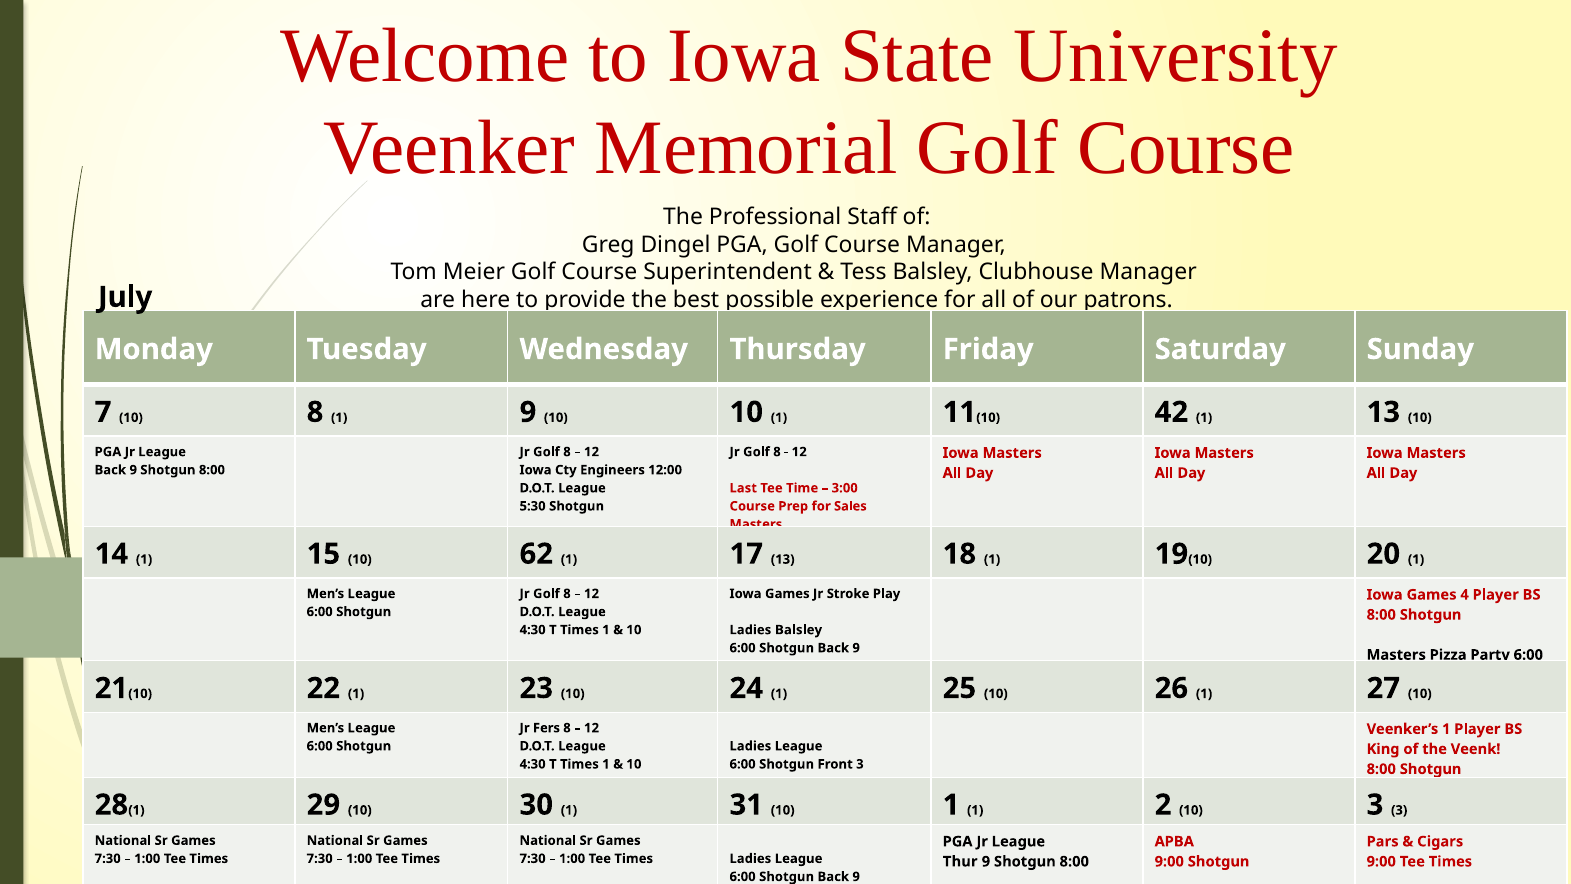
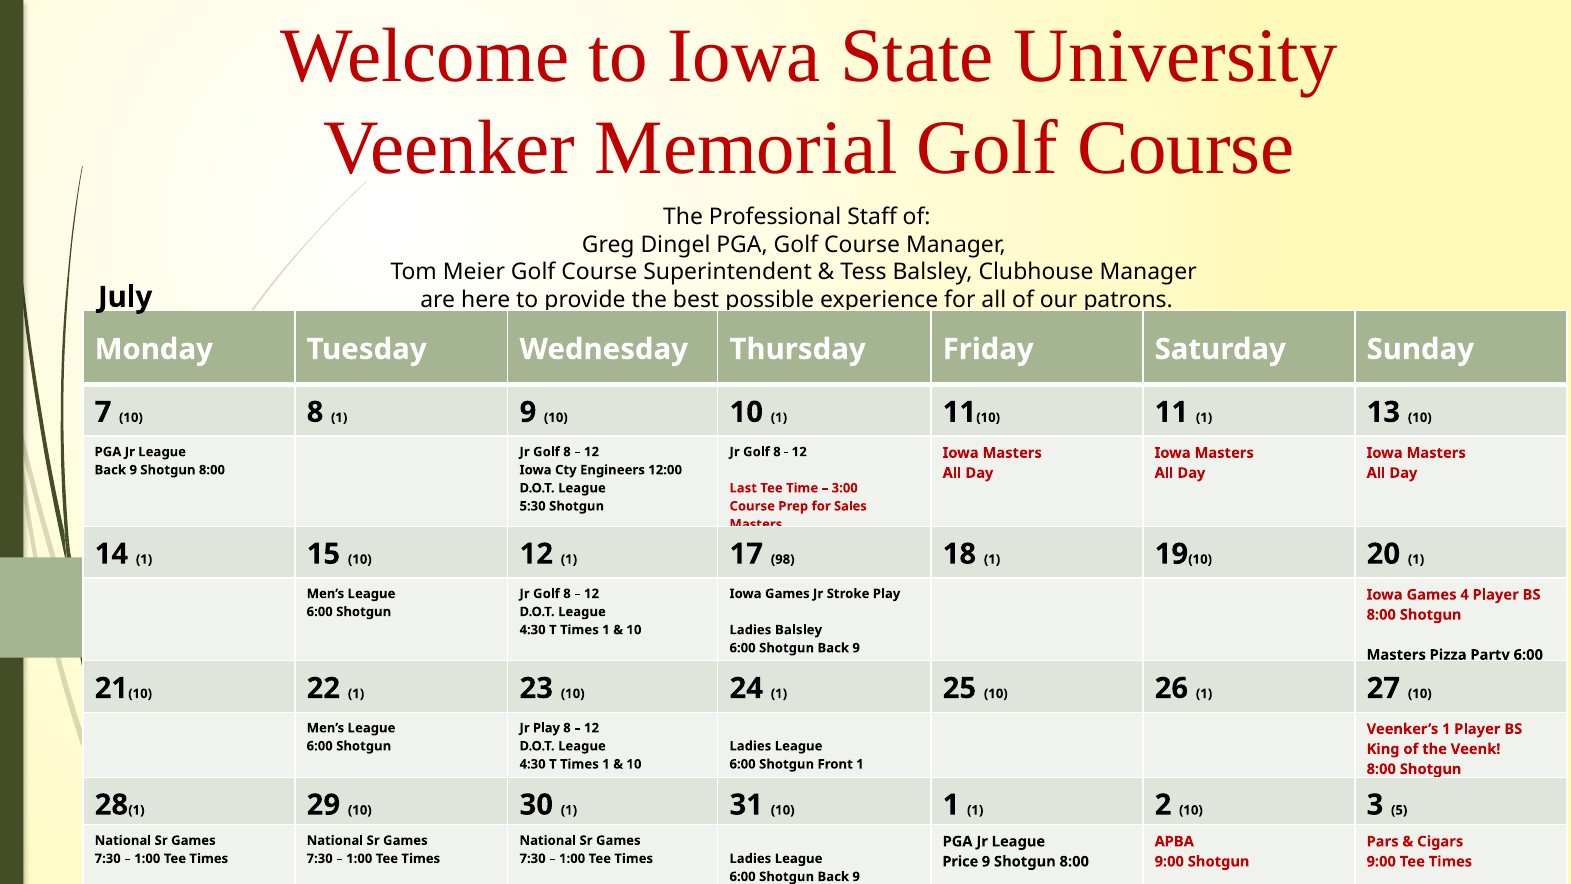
10 42: 42 -> 11 (1171, 412)
10 62: 62 -> 12 (536, 554)
17 13: 13 -> 98 (783, 559)
Jr Fers: Fers -> Play (546, 728)
Front 3: 3 -> 1 (860, 764)
3: 3 -> 5 (1399, 810)
Thur: Thur -> Price (960, 861)
